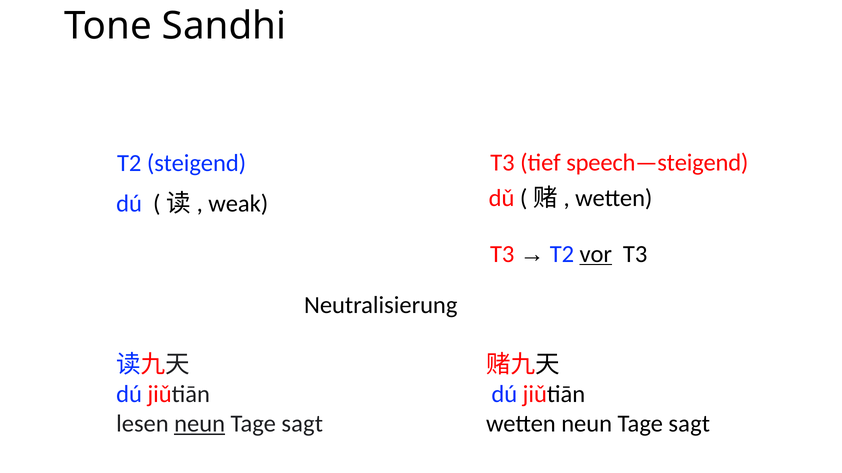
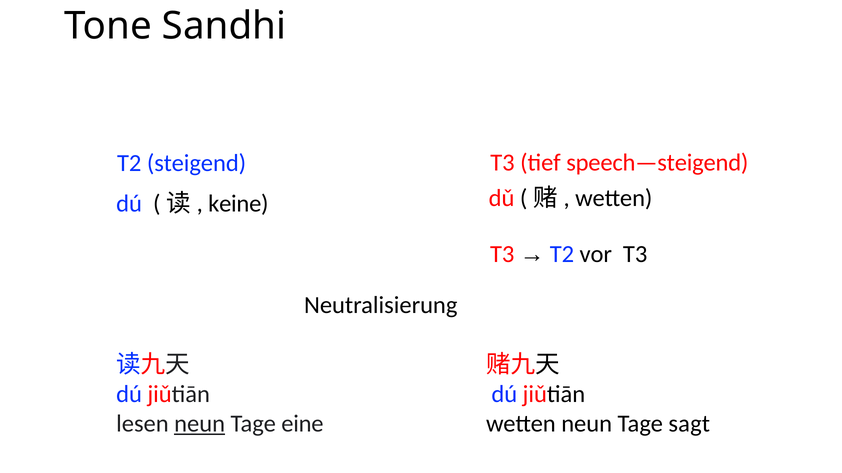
weak: weak -> keine (238, 204)
vor underline: present -> none (596, 254)
sagt: sagt -> eine (302, 424)
